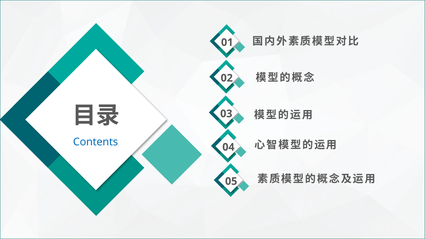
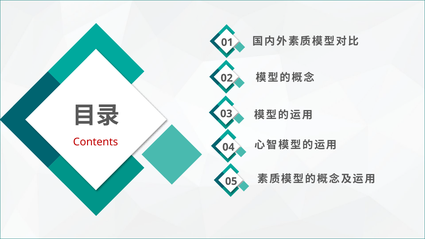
Contents colour: blue -> red (96, 142)
